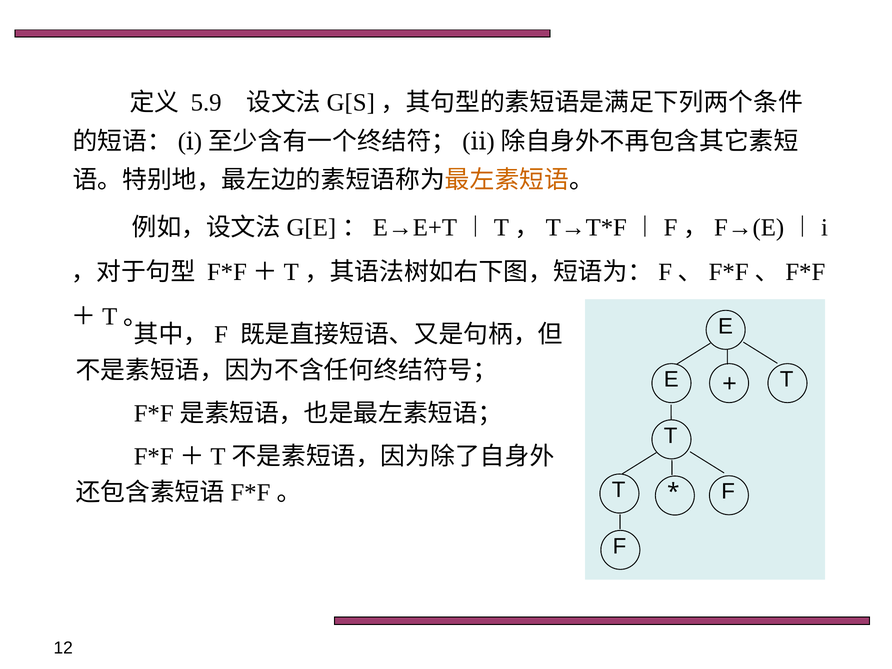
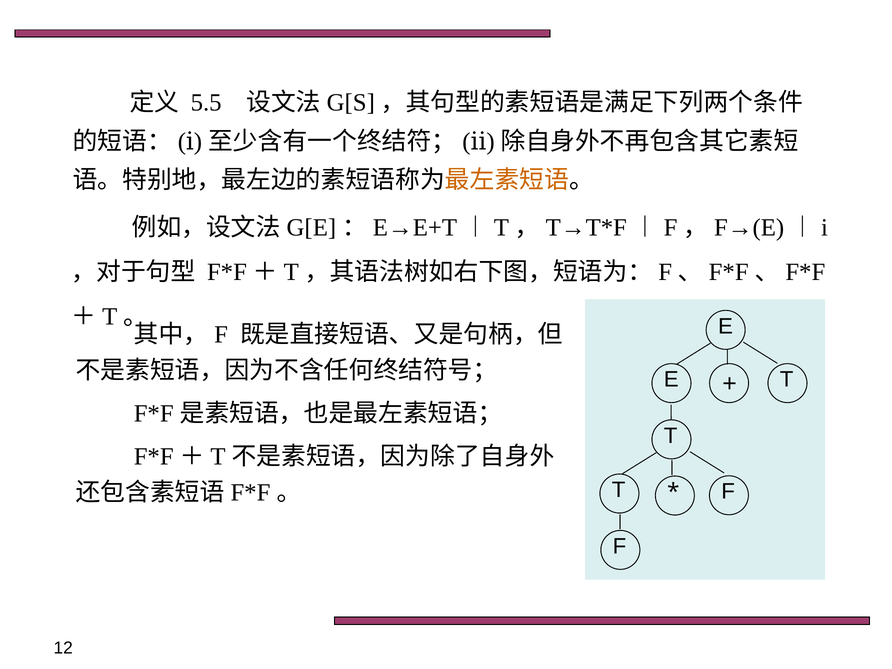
5.9: 5.9 -> 5.5 (206, 103)
